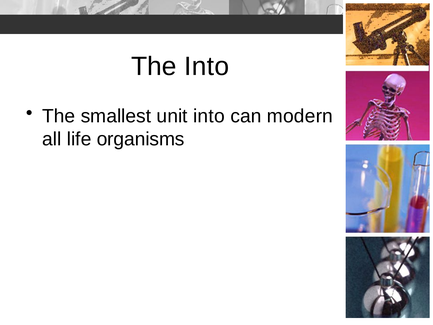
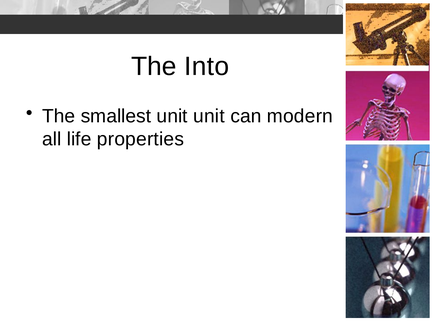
unit into: into -> unit (209, 116)
organisms: organisms -> properties (141, 139)
